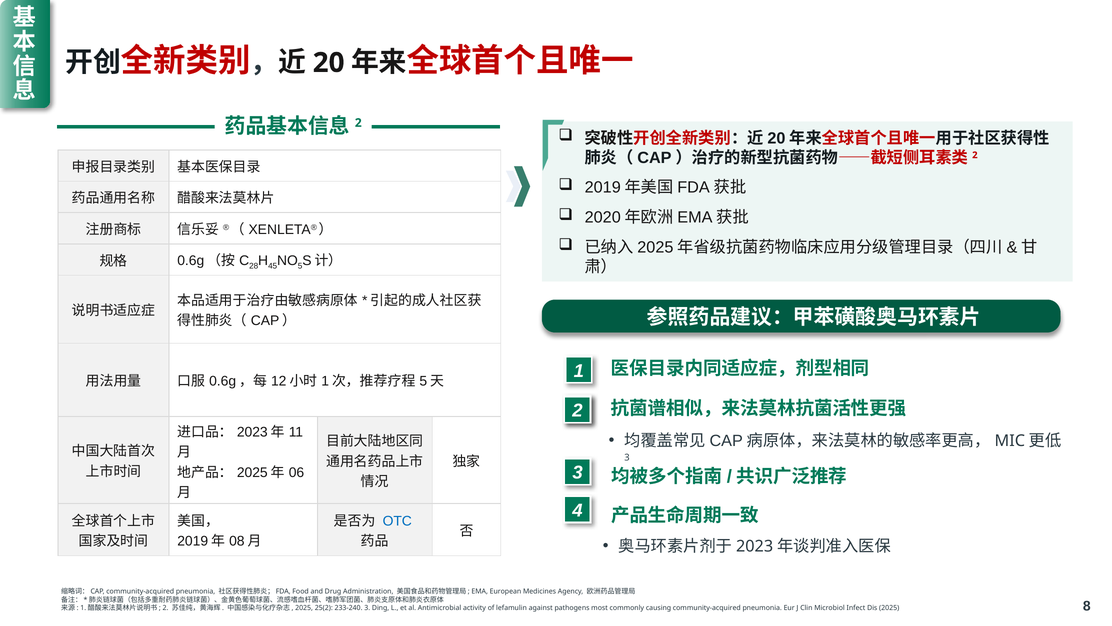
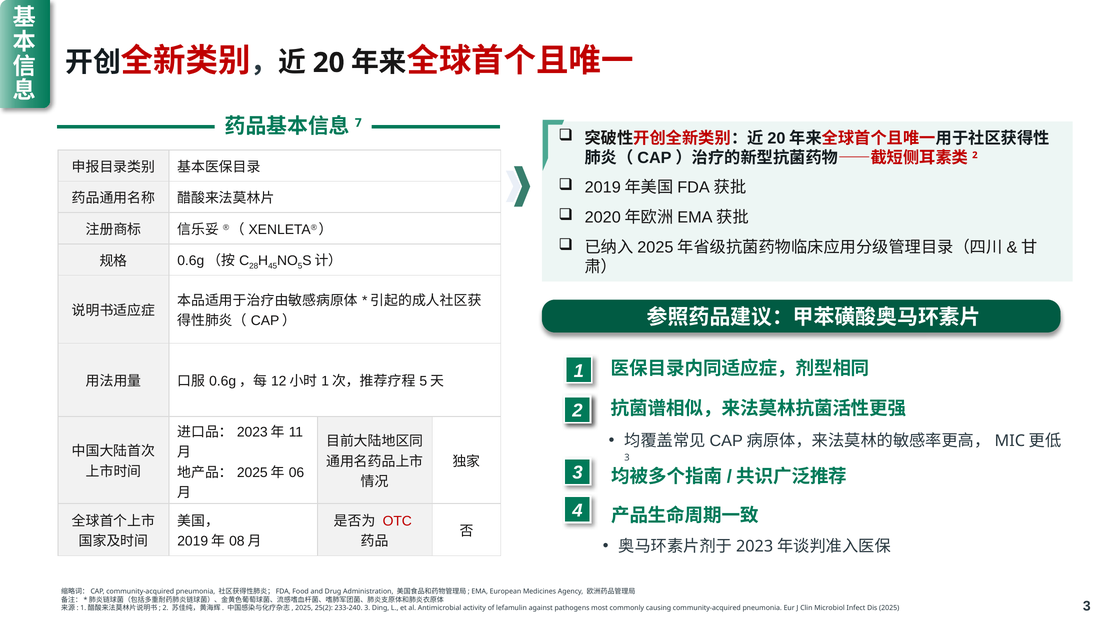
2: 2 -> 7 (358, 123)
OTC colour: blue -> red (397, 521)
2025 8: 8 -> 3 (1087, 606)
